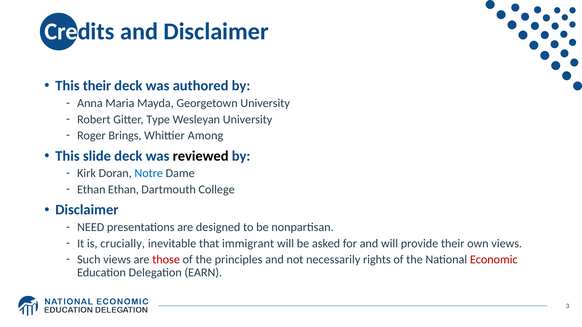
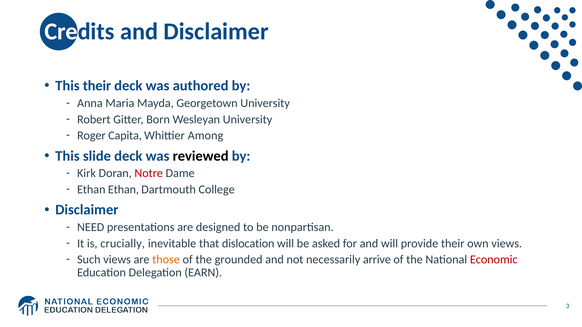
Type: Type -> Born (158, 120)
Brings: Brings -> Capita (125, 136)
Notre colour: blue -> red (149, 174)
immigrant: immigrant -> dislocation (248, 244)
those colour: red -> orange (166, 260)
principles: principles -> grounded (239, 260)
rights: rights -> arrive (377, 260)
